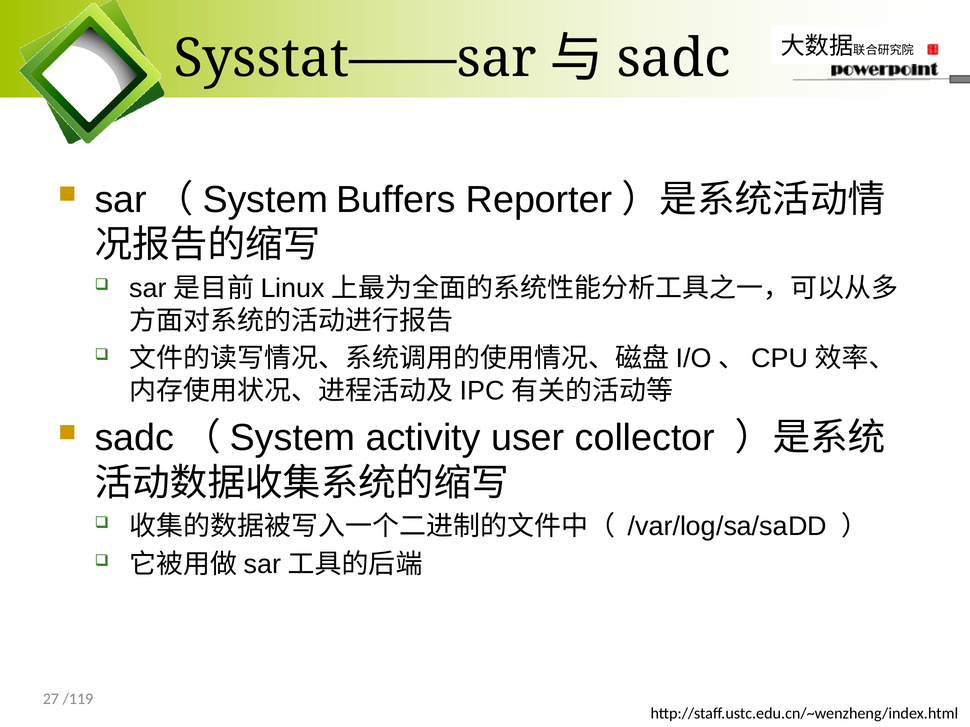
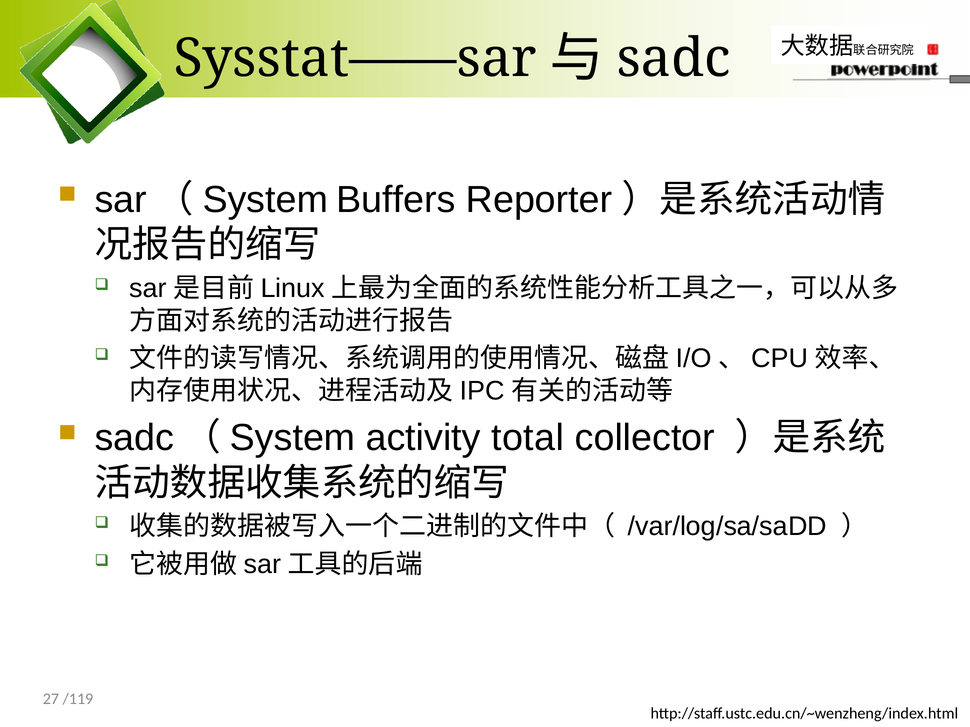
user: user -> total (528, 438)
